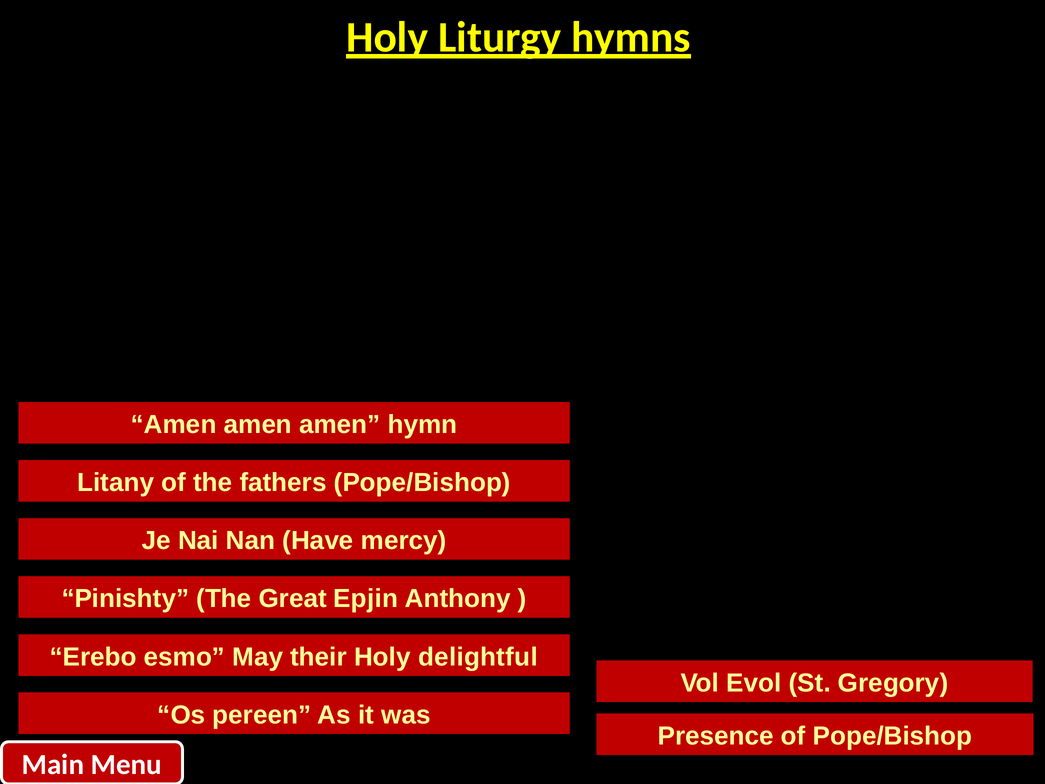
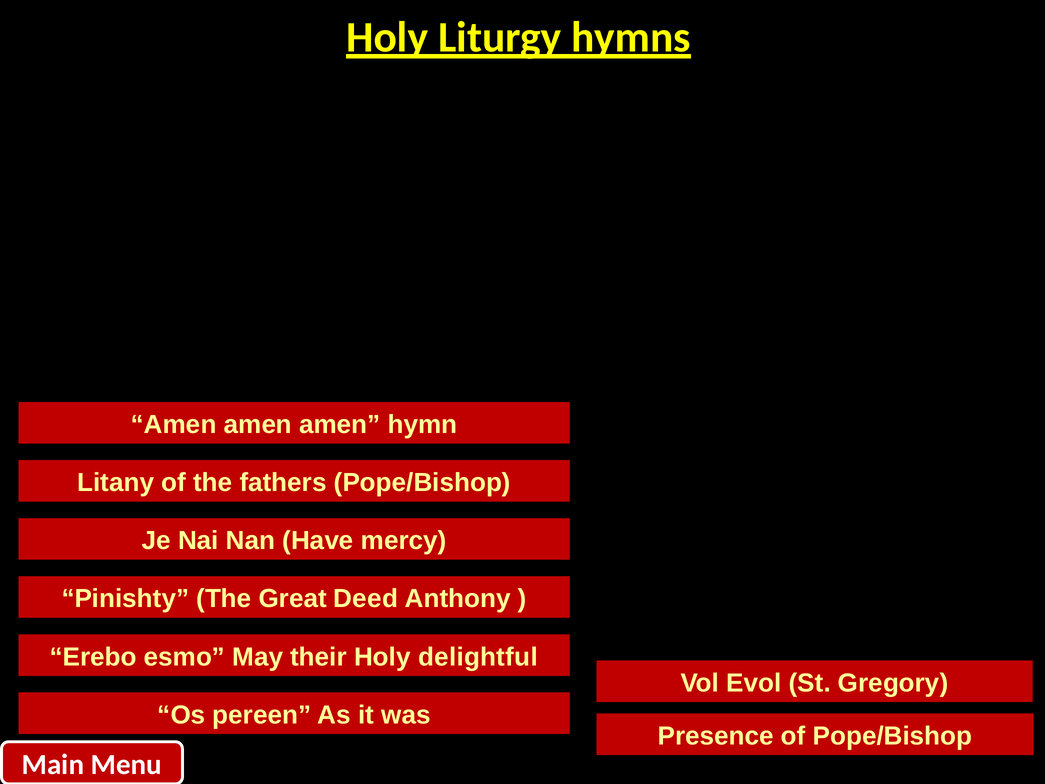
Epjin: Epjin -> Deed (366, 599)
